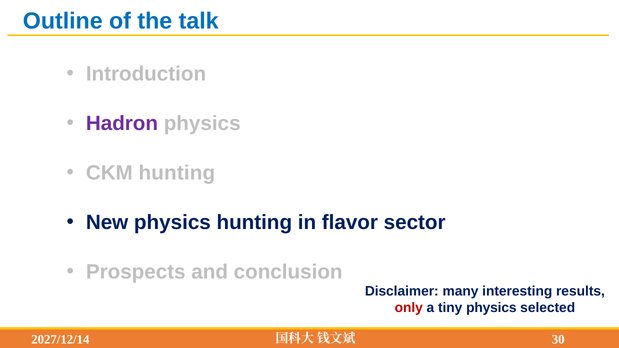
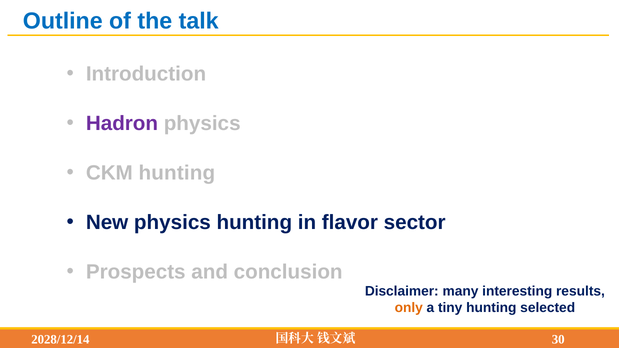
only colour: red -> orange (409, 308)
tiny physics: physics -> hunting (491, 308)
2027/12/14: 2027/12/14 -> 2028/12/14 (60, 340)
